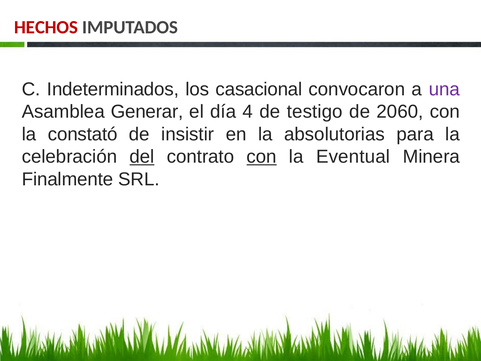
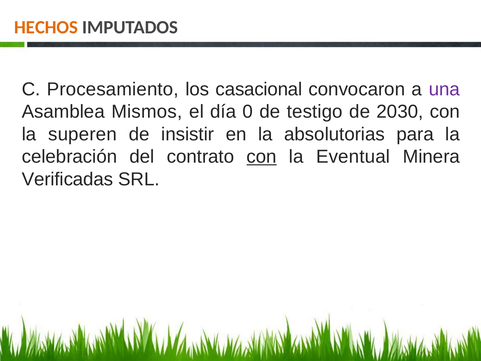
HECHOS colour: red -> orange (46, 27)
Indeterminados: Indeterminados -> Procesamiento (113, 89)
Generar: Generar -> Mismos (147, 112)
4: 4 -> 0 (248, 112)
2060: 2060 -> 2030 (400, 112)
constató: constató -> superen (83, 134)
del underline: present -> none (142, 157)
Finalmente: Finalmente -> Verificadas (67, 179)
